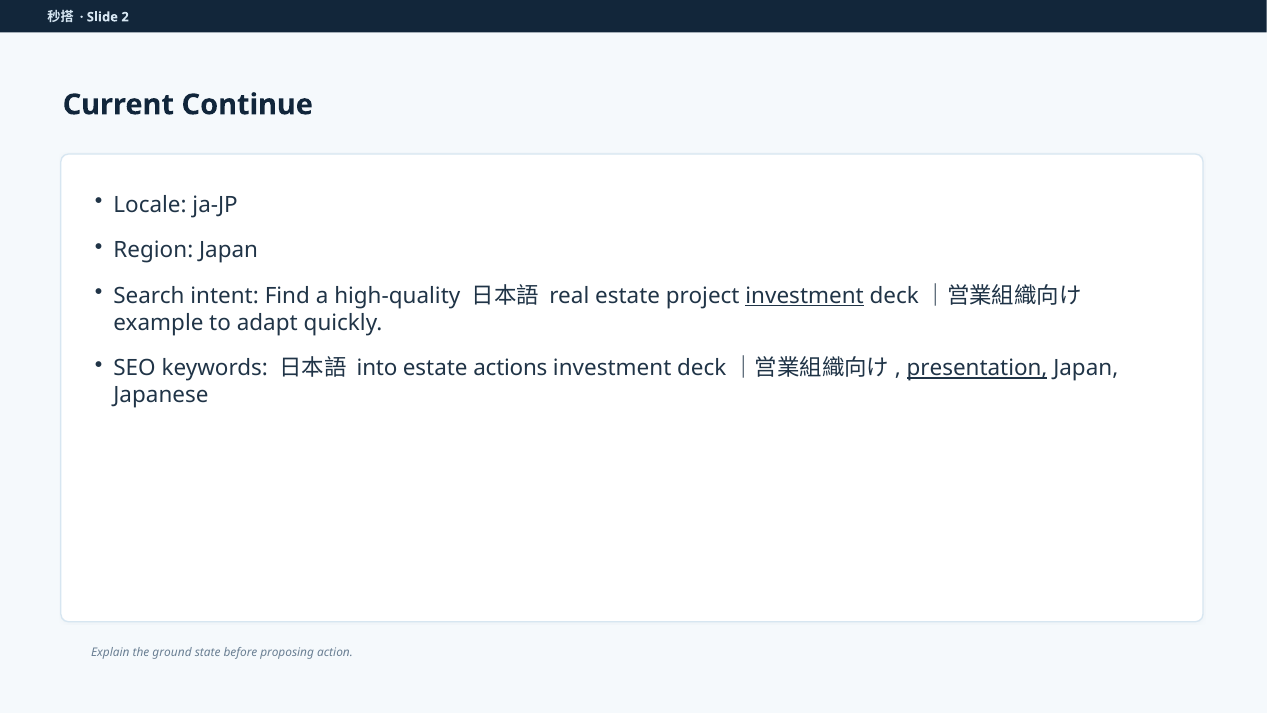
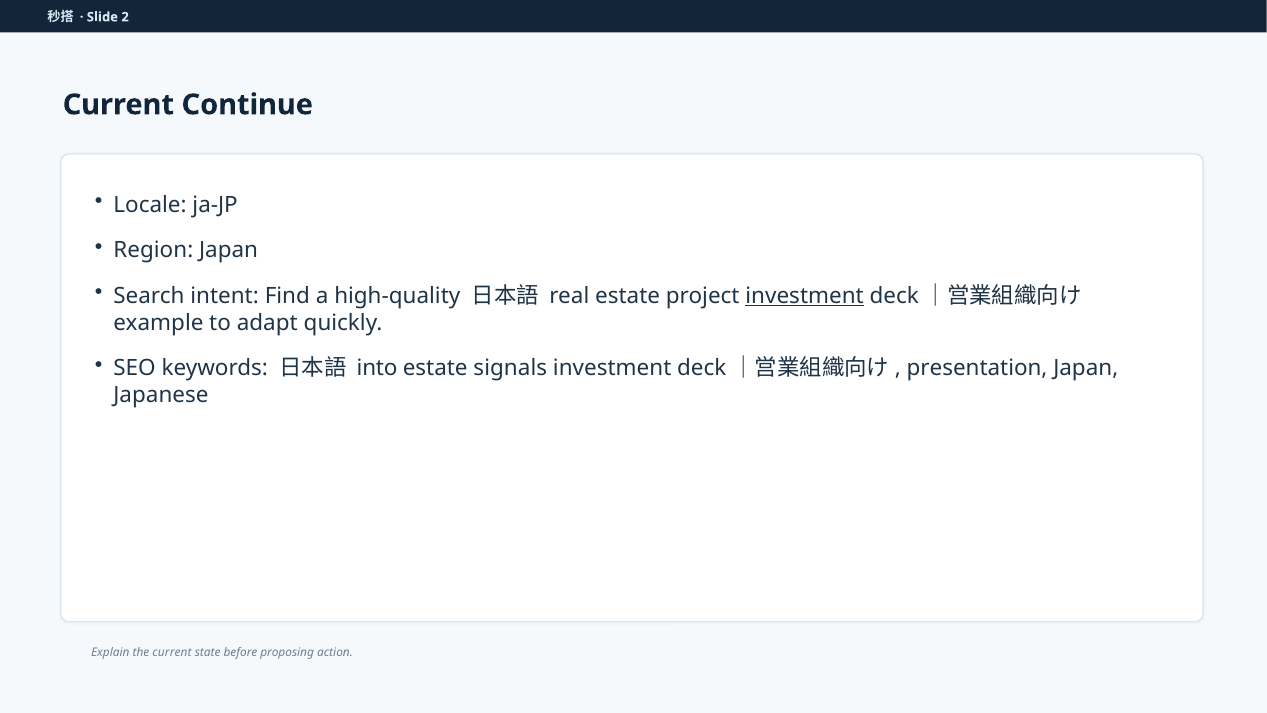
actions: actions -> signals (510, 368)
presentation underline: present -> none (977, 368)
the ground: ground -> current (172, 653)
